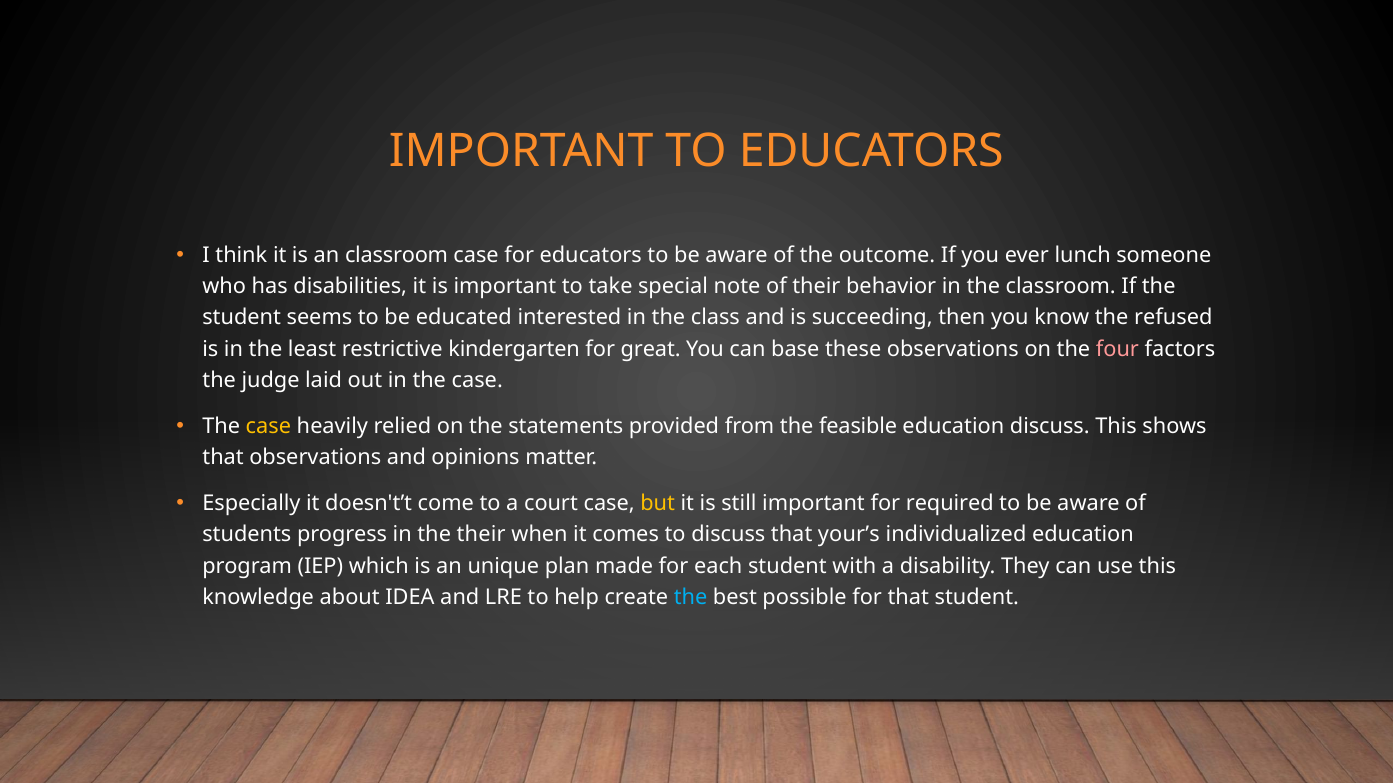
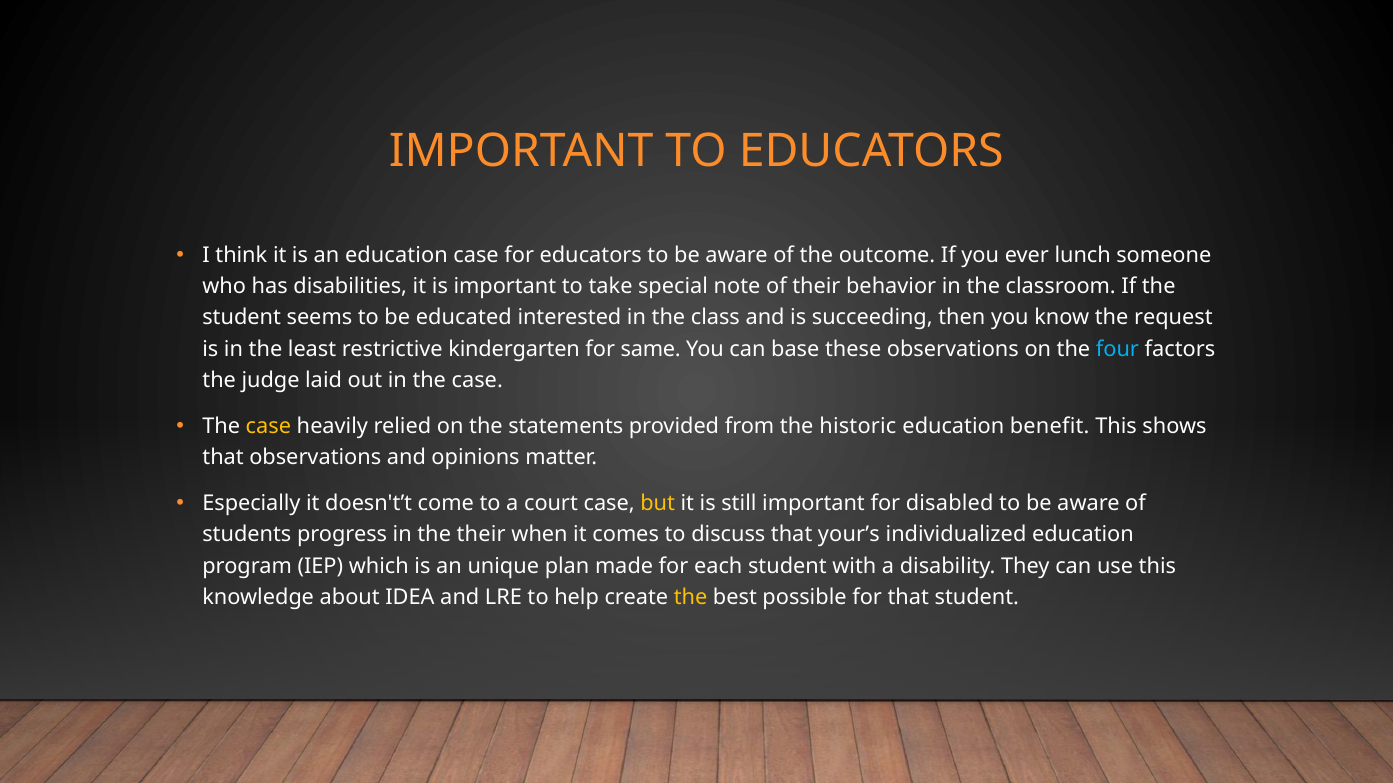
an classroom: classroom -> education (396, 255)
refused: refused -> request (1173, 318)
great: great -> same (651, 349)
four colour: pink -> light blue (1117, 349)
feasible: feasible -> historic (858, 427)
education discuss: discuss -> benefit (1050, 427)
required: required -> disabled (950, 504)
the colour: light blue -> yellow (691, 598)
